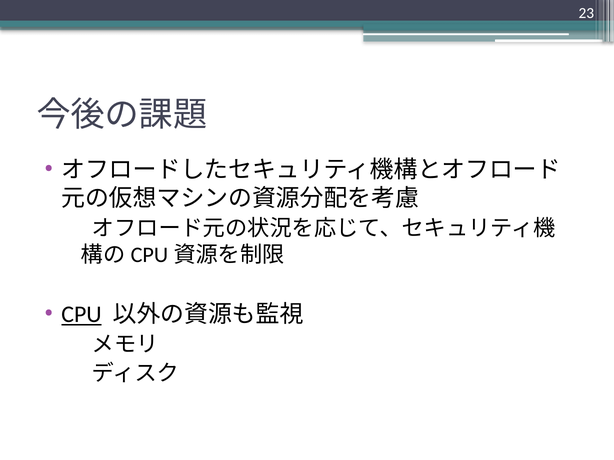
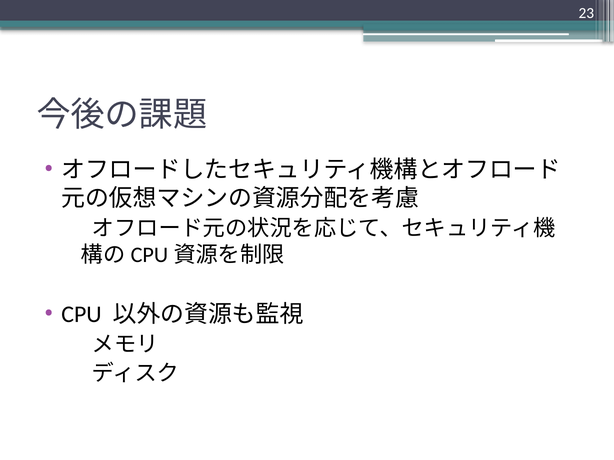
CPU underline: present -> none (81, 315)
